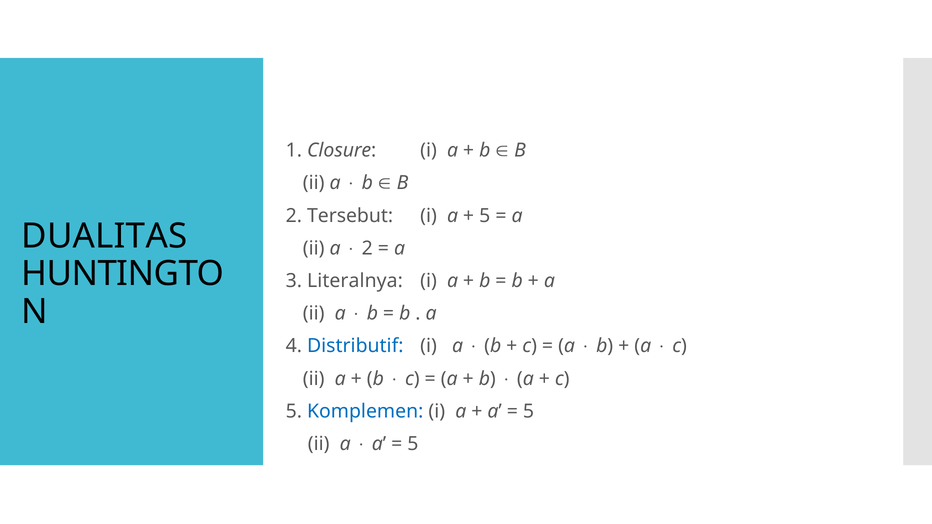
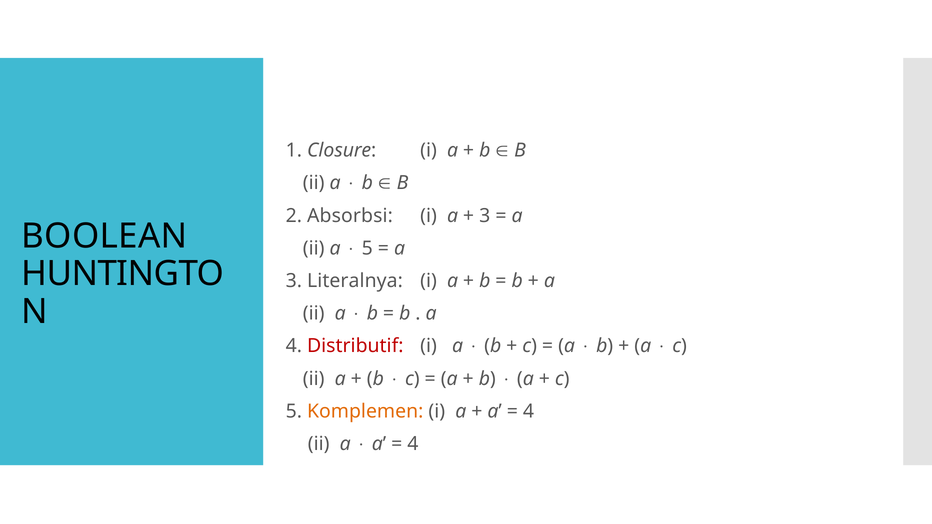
Tersebut: Tersebut -> Absorbsi (350, 216)
5: 5 -> 3 (485, 216)
DUALITAS: DUALITAS -> BOOLEAN (104, 236)
2: 2 -> 5 (367, 248)
Distributif colour: blue -> red (355, 346)
Komplemen colour: blue -> orange (365, 411)
5: 5 -> 4 (529, 411)
5: 5 -> 4 (413, 444)
